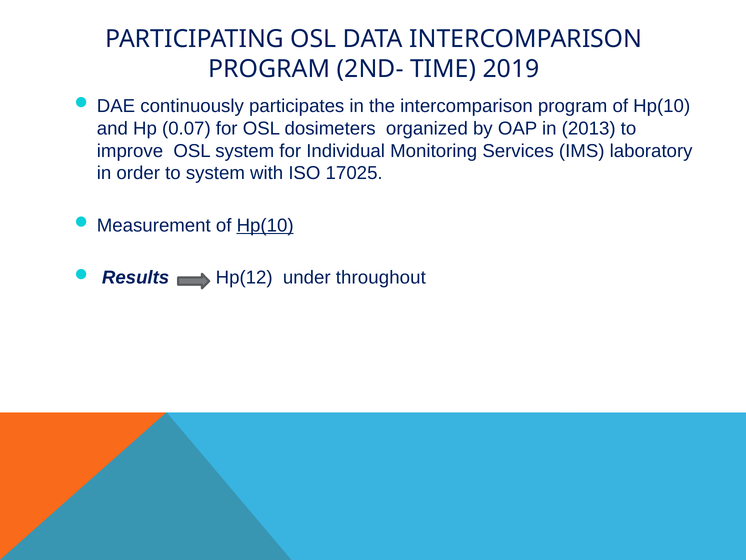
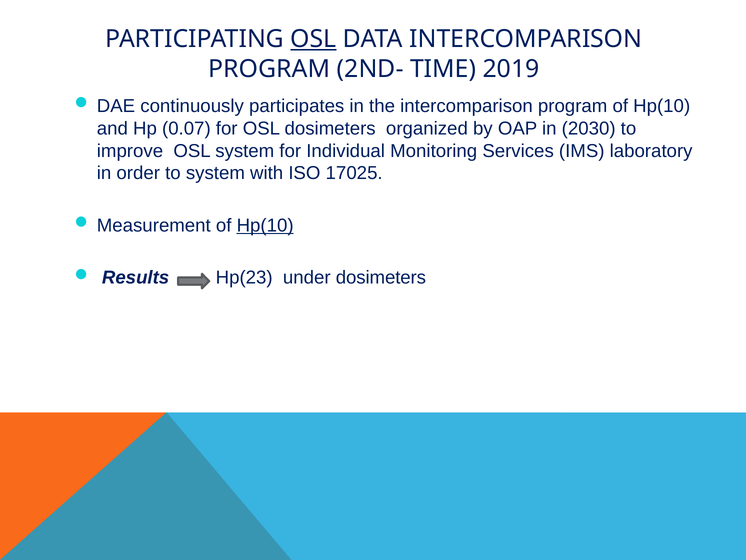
OSL underline: none -> present (313, 39)
2013: 2013 -> 2030 (589, 128)
Hp(12: Hp(12 -> Hp(23 (244, 278)
under throughout: throughout -> dosimeters (381, 278)
